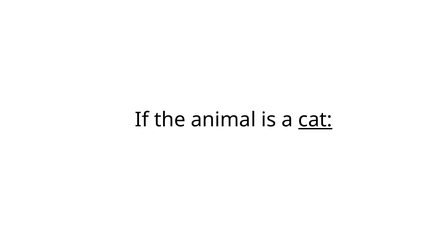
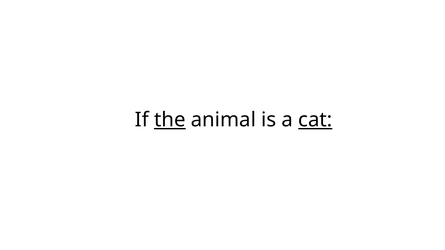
the underline: none -> present (170, 120)
